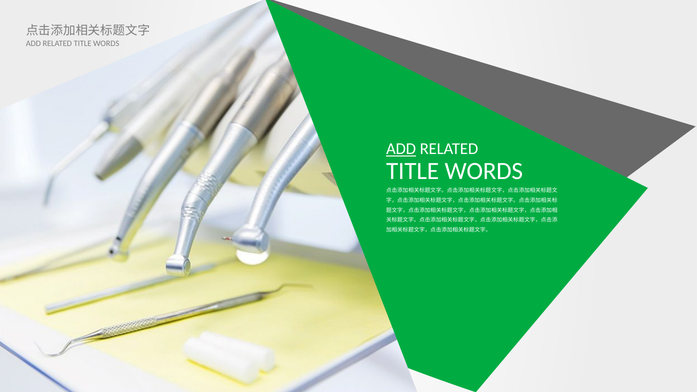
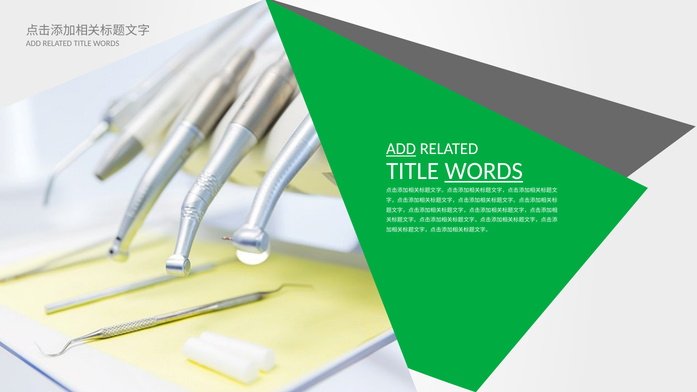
WORDS underline: none -> present (484, 171)
